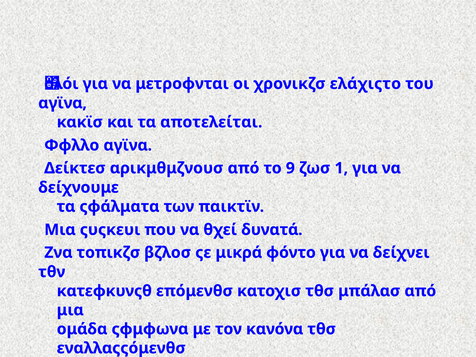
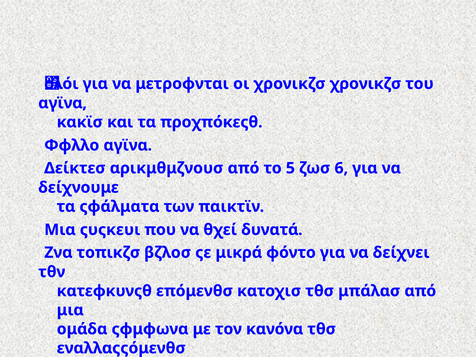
χρονικζσ ελάχιςτο: ελάχιςτο -> χρονικζσ (366, 84)
αποτελείται: αποτελείται -> προχπόκεςθ (211, 122)
9: 9 -> 5 (290, 168)
1: 1 -> 6 (341, 168)
